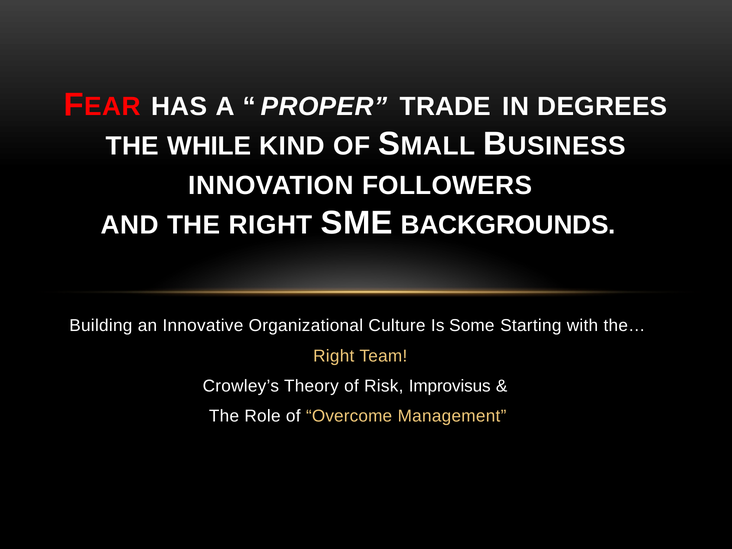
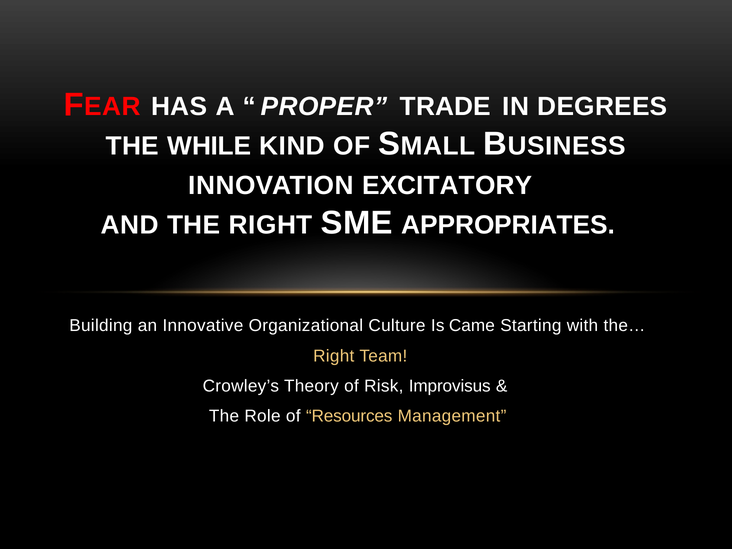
FOLLOWERS: FOLLOWERS -> EXCITATORY (447, 186)
BACKGROUNDS: BACKGROUNDS -> APPROPRIATES (508, 225)
Some: Some -> Came (472, 326)
Overcome: Overcome -> Resources (349, 416)
